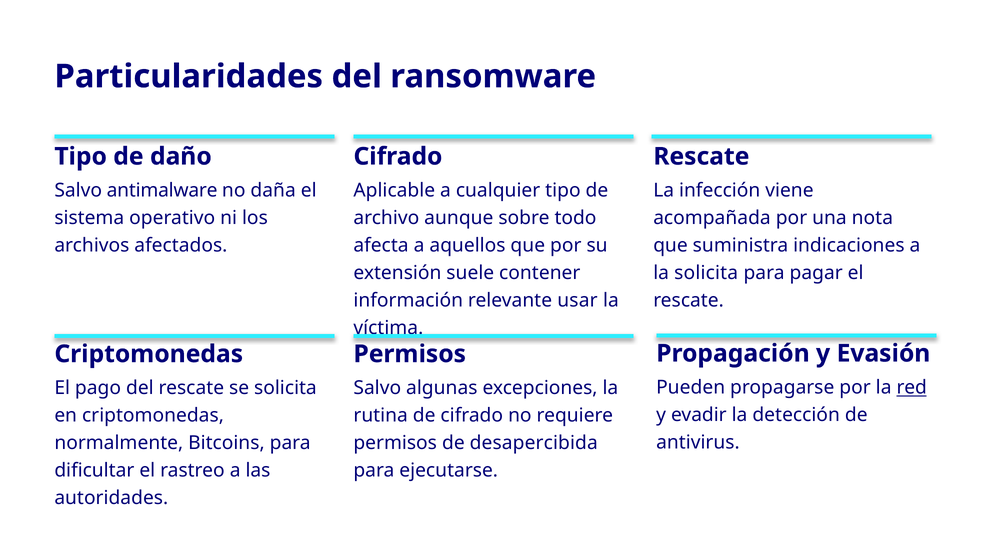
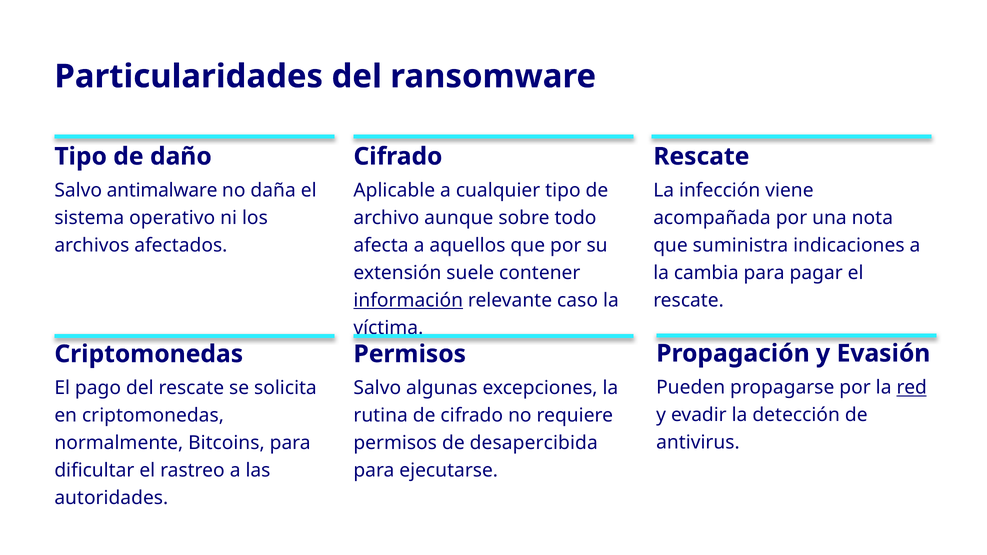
la solicita: solicita -> cambia (706, 273)
información underline: none -> present (408, 300)
usar: usar -> caso (578, 300)
